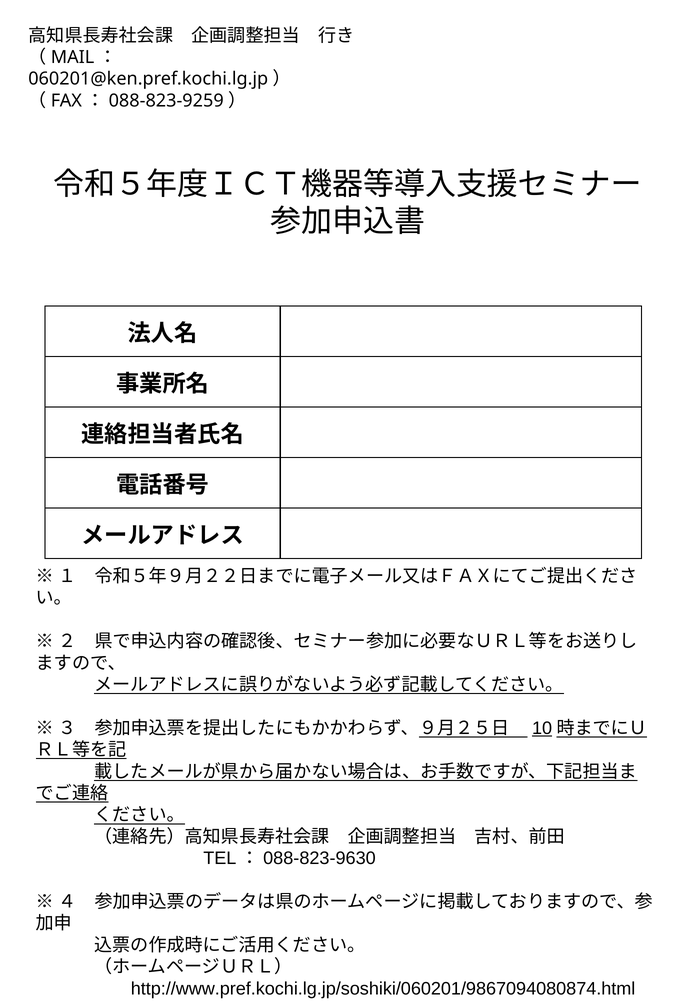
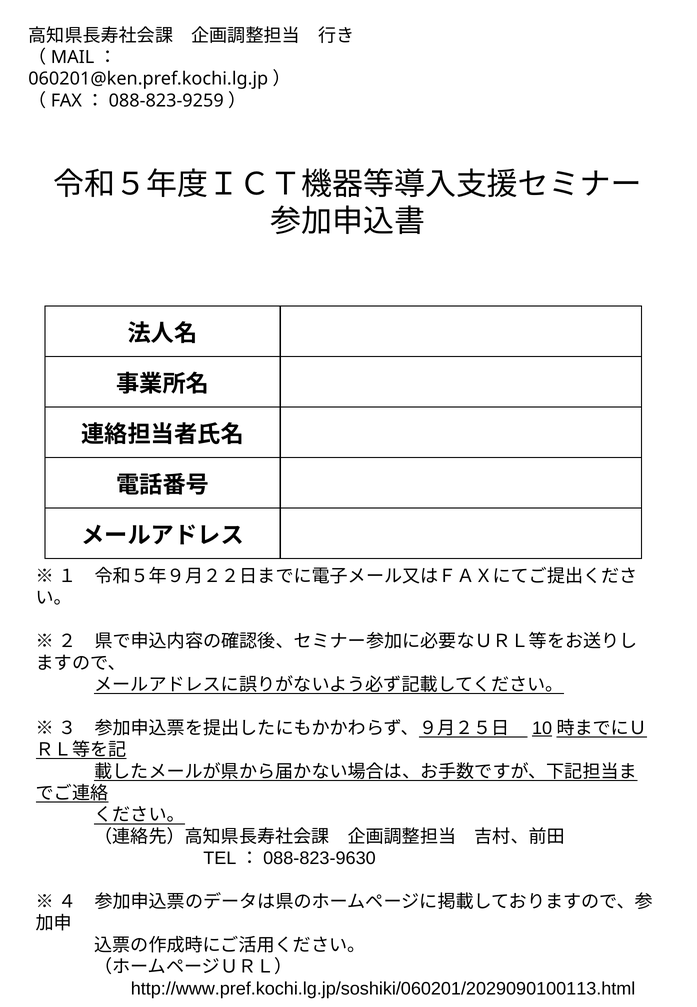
http://www.pref.kochi.lg.jp/soshiki/060201/9867094080874.html: http://www.pref.kochi.lg.jp/soshiki/060201/9867094080874.html -> http://www.pref.kochi.lg.jp/soshiki/060201/2029090100113.html (383, 988)
